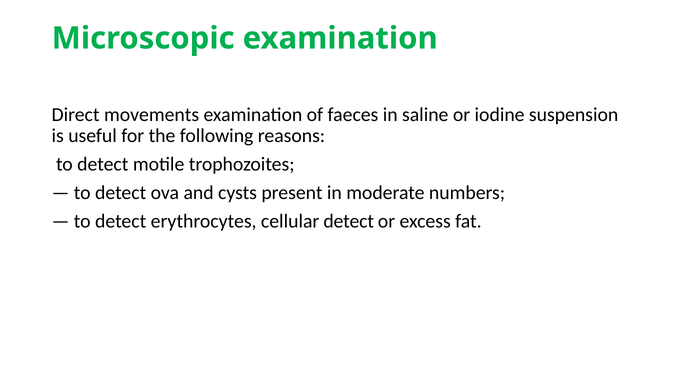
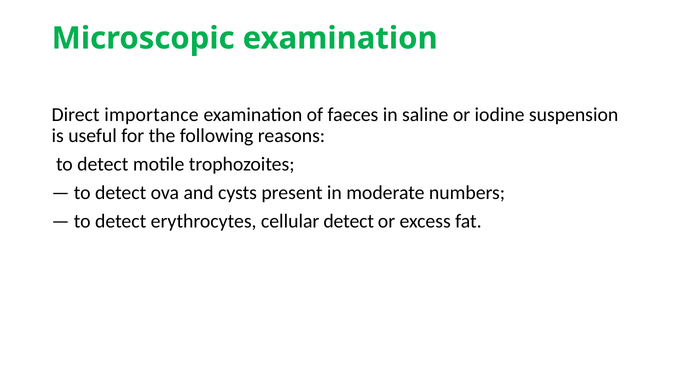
movements: movements -> importance (151, 114)
